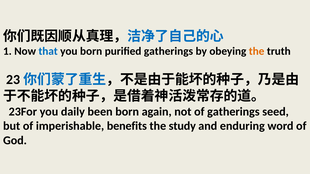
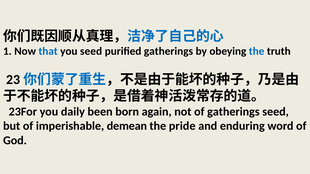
you born: born -> seed (91, 51)
the colour: orange -> blue (257, 51)
benefits: benefits -> demean (127, 126)
study: study -> pride (182, 126)
